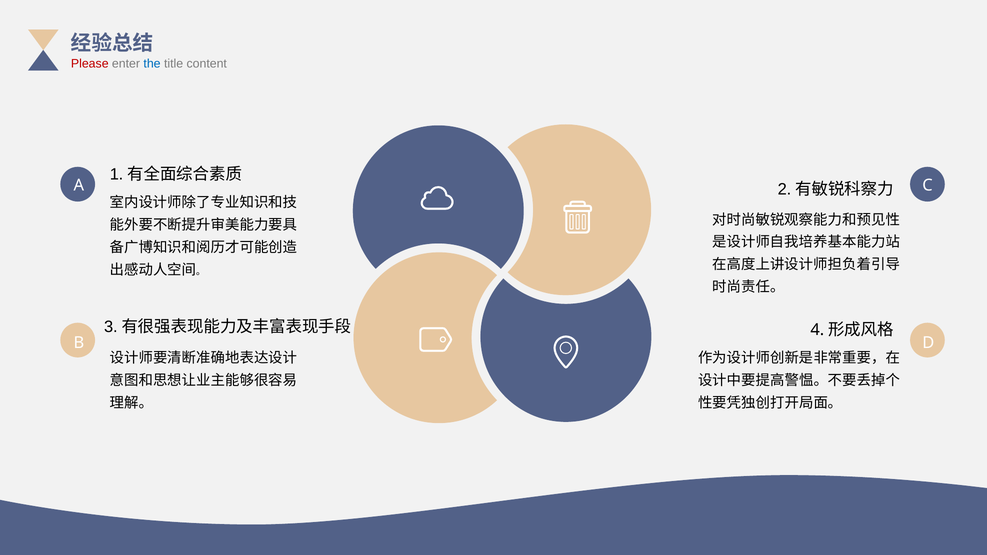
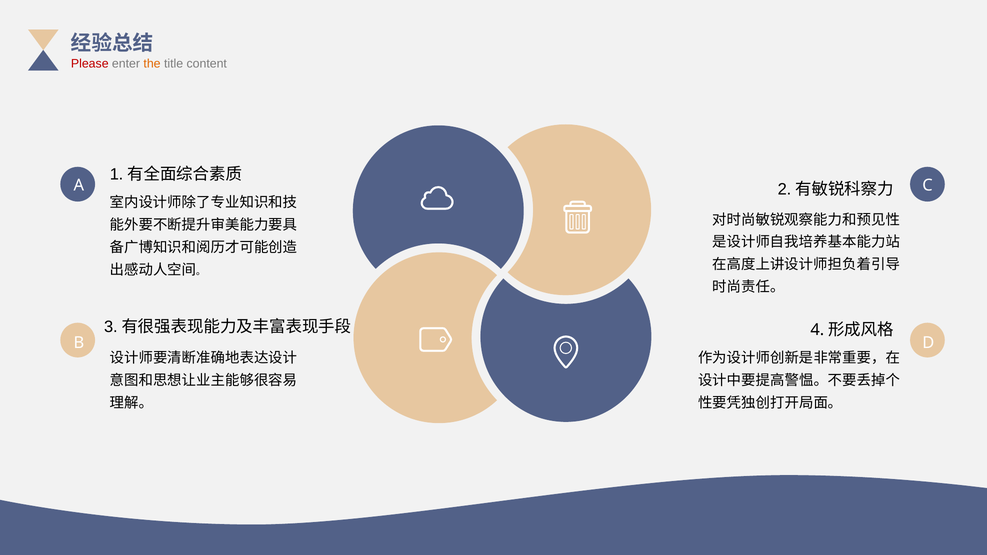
the colour: blue -> orange (152, 64)
